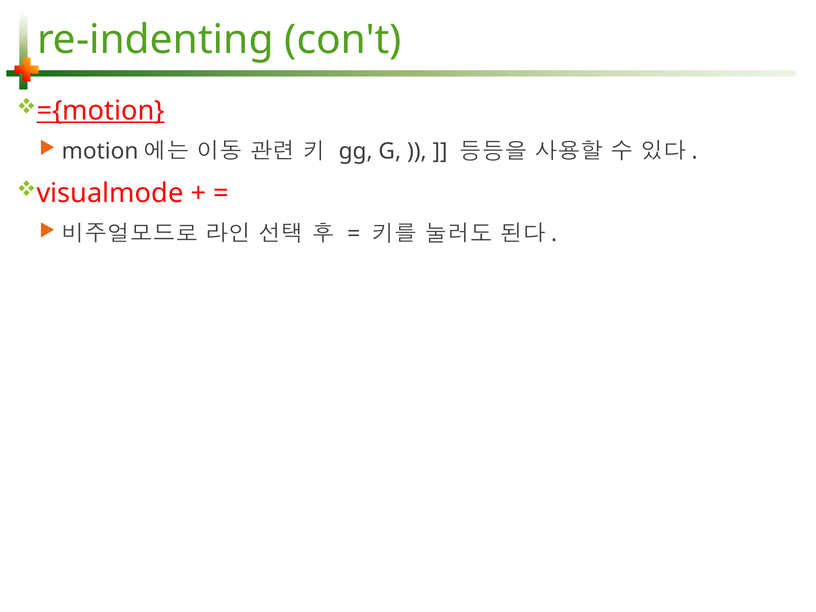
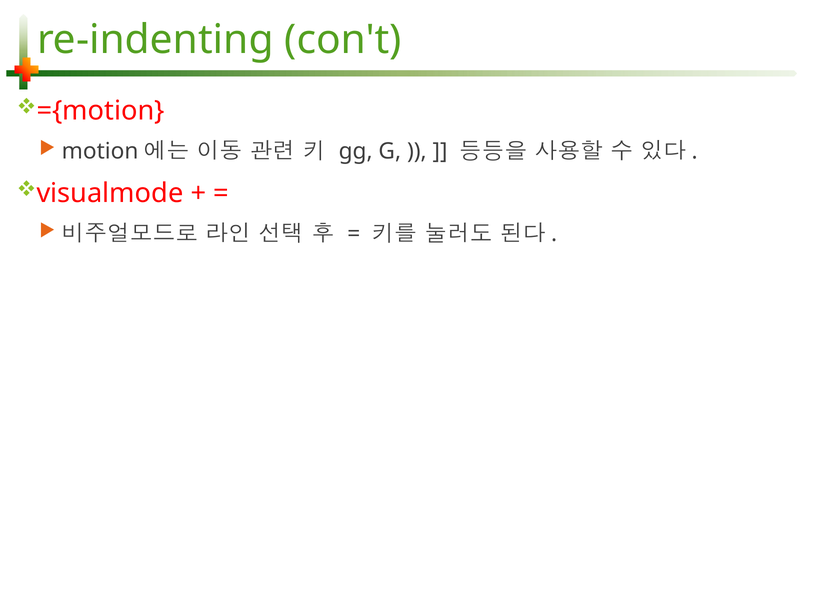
={motion underline: present -> none (101, 111)
